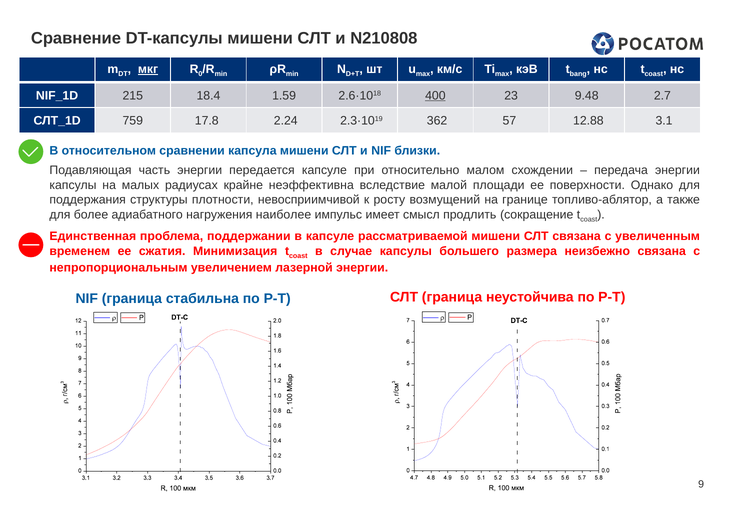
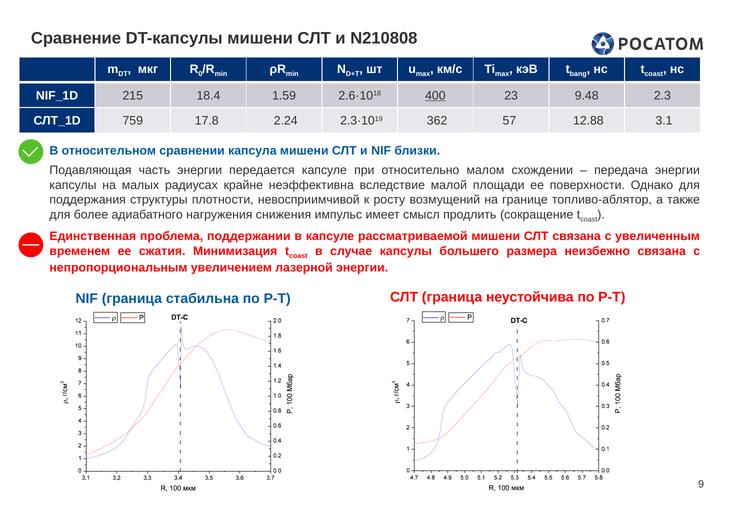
мкг underline: present -> none (148, 69)
2.7: 2.7 -> 2.3 (662, 96)
наиболее: наиболее -> снижения (284, 215)
